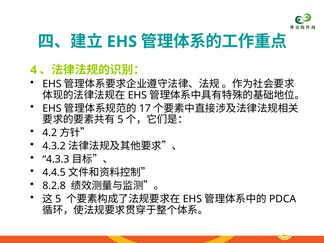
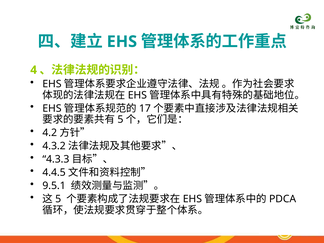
8.2.8: 8.2.8 -> 9.5.1 (54, 186)
